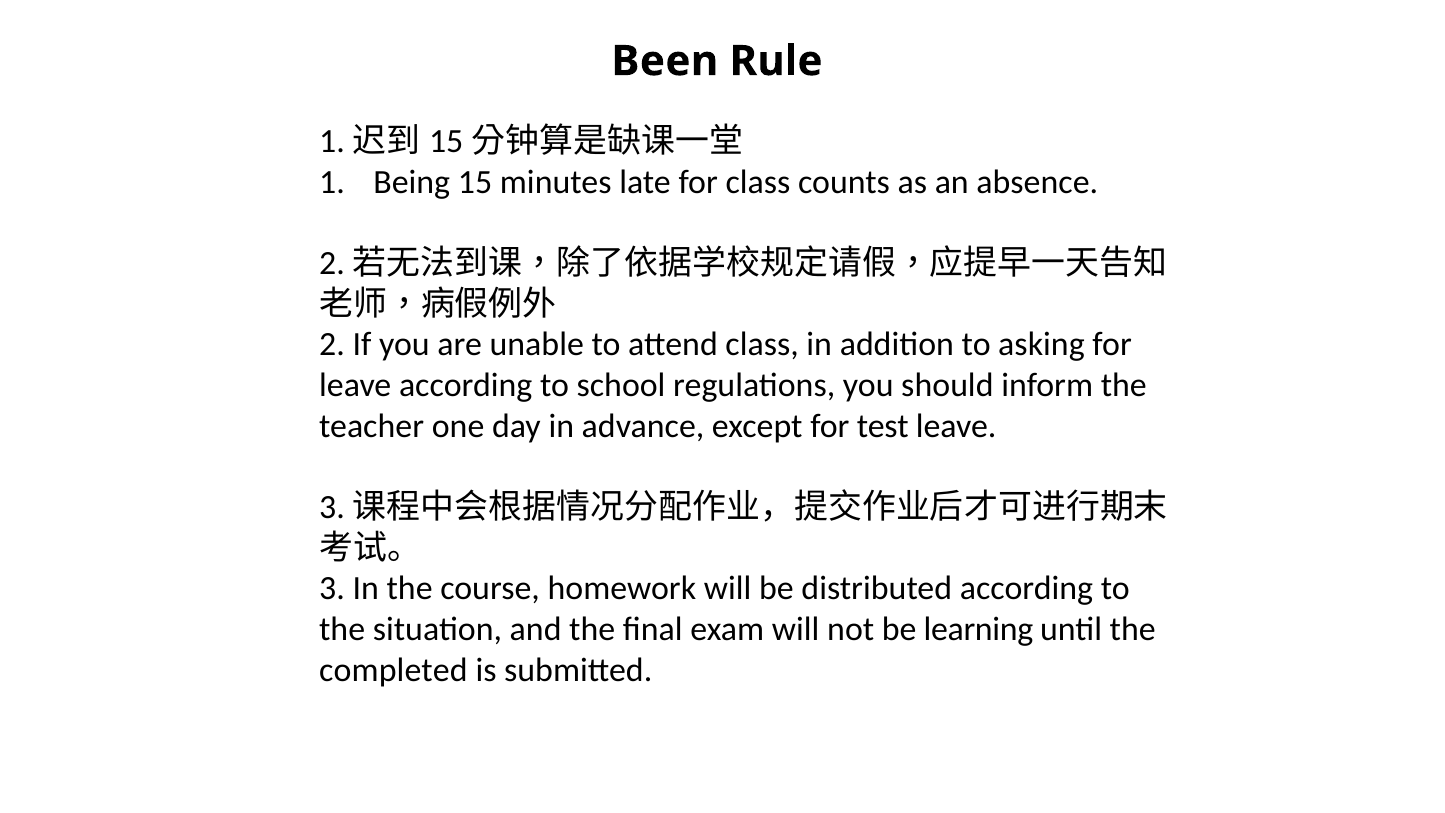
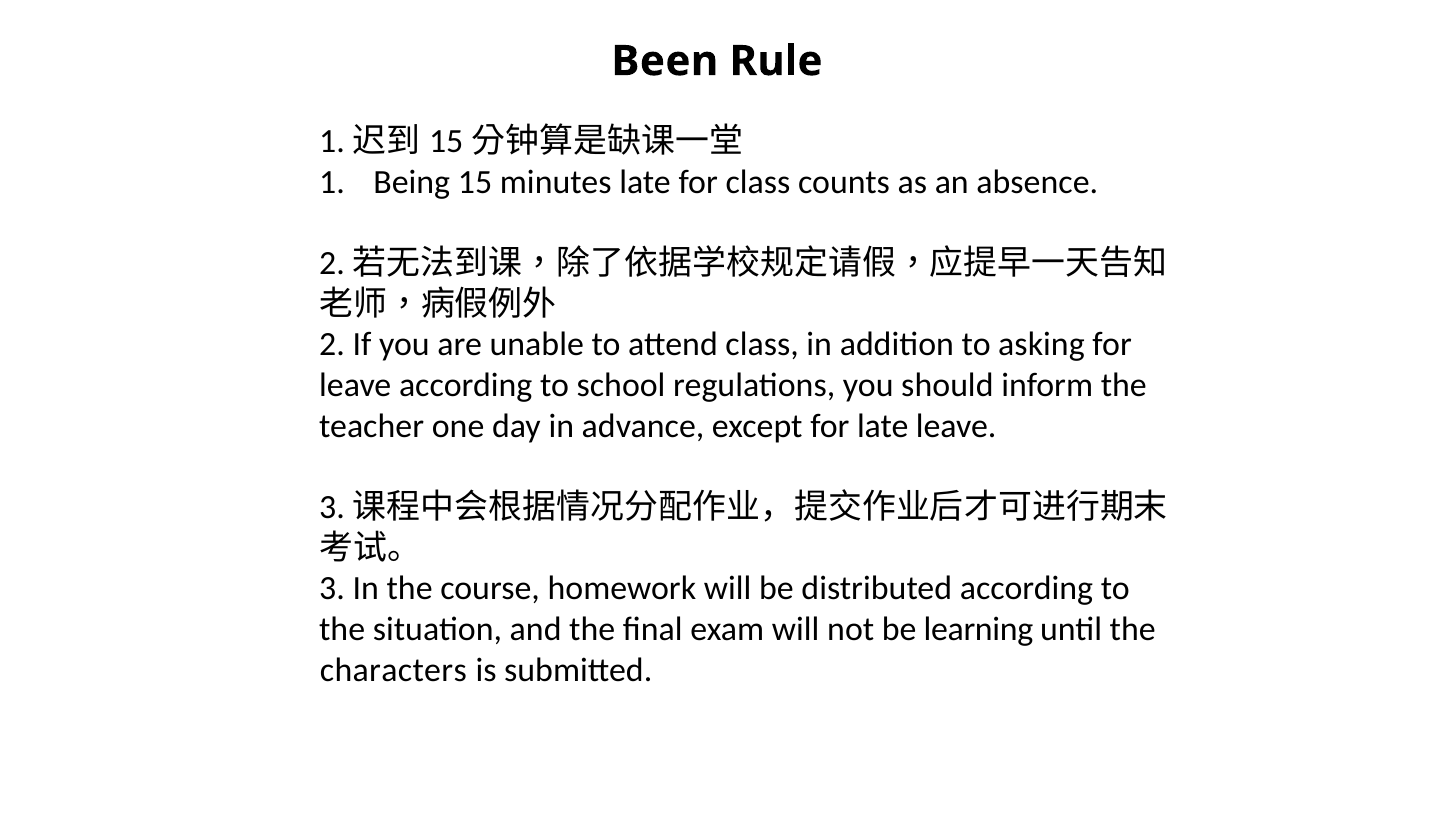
for test: test -> late (883, 426)
completed: completed -> characters (393, 670)
